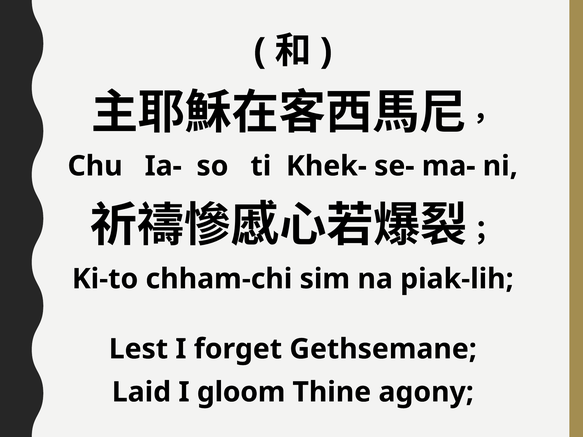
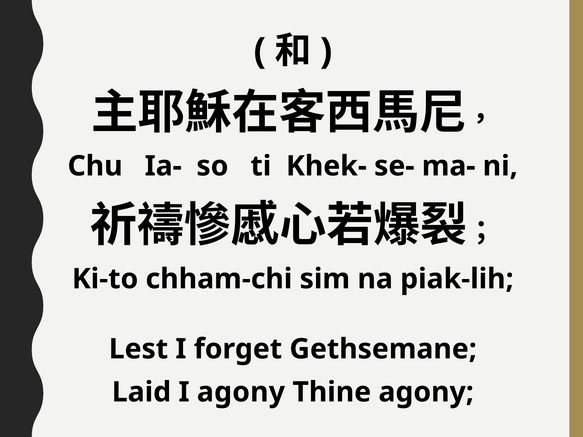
I gloom: gloom -> agony (241, 392)
